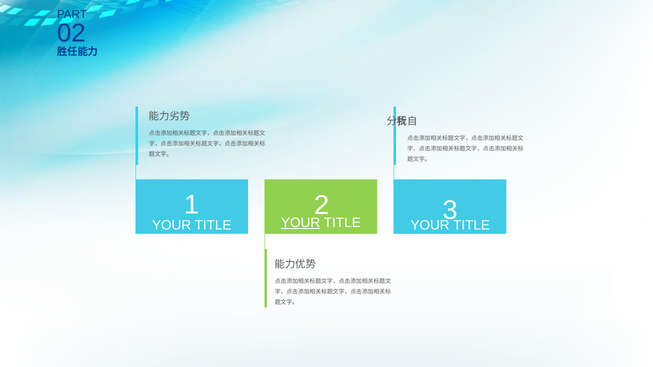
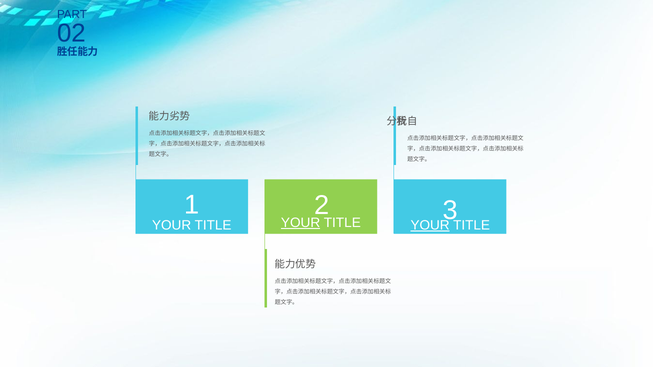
YOUR underline: none -> present (430, 226)
